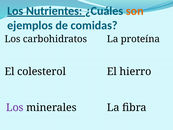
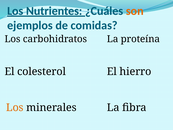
Los colour: purple -> orange (15, 107)
